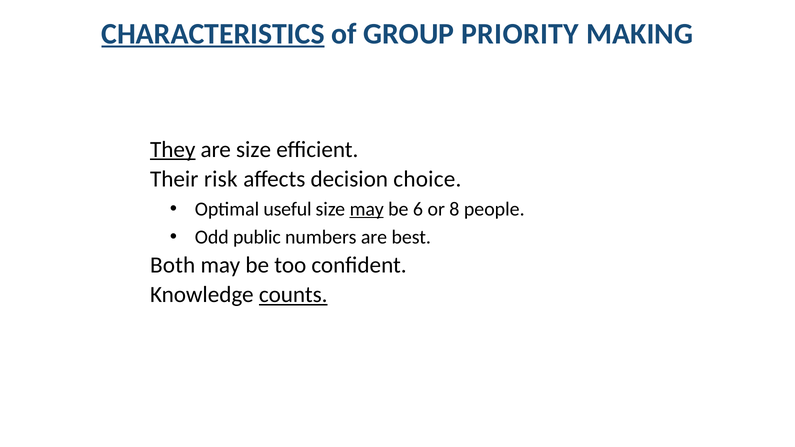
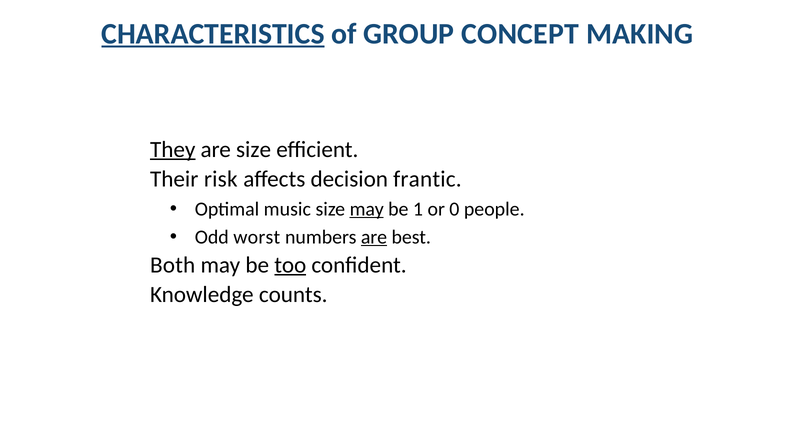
PRIORITY: PRIORITY -> CONCEPT (520, 34)
choice: choice -> frantic (427, 179)
useful: useful -> music (287, 209)
6: 6 -> 1 (418, 209)
8: 8 -> 0 (454, 209)
public: public -> worst (257, 237)
are underline: none -> present (374, 237)
too underline: none -> present (290, 265)
counts underline: present -> none (293, 295)
